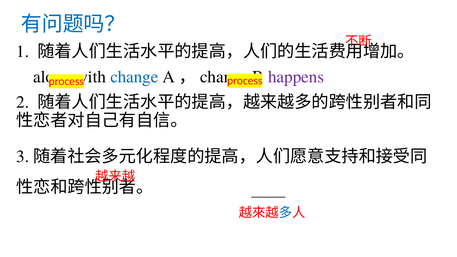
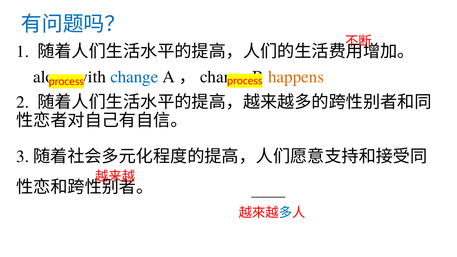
happens colour: purple -> orange (296, 77)
